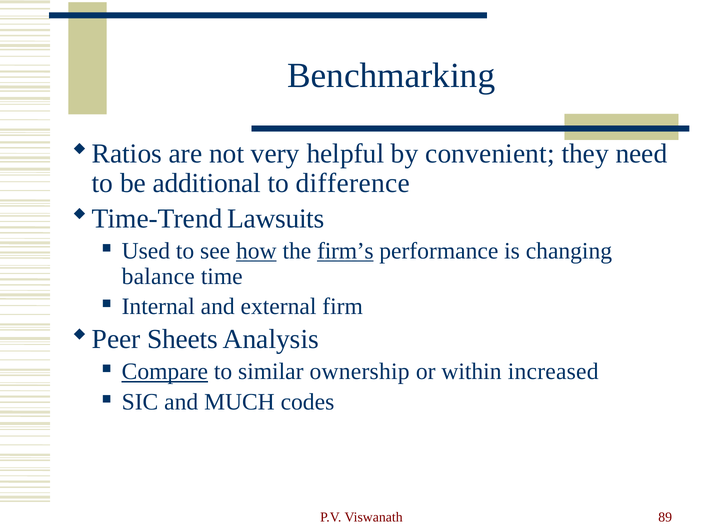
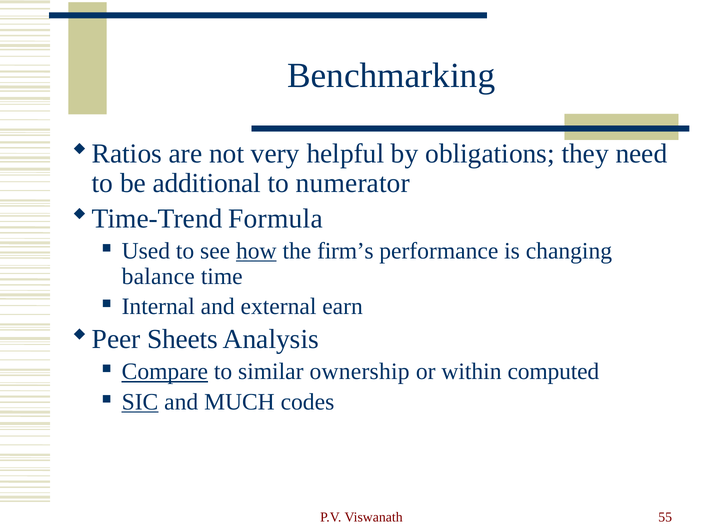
convenient: convenient -> obligations (490, 154)
difference: difference -> numerator (353, 183)
Lawsuits: Lawsuits -> Formula (276, 219)
firm’s underline: present -> none (345, 251)
firm: firm -> earn (343, 307)
increased: increased -> computed (553, 372)
SIC underline: none -> present (140, 402)
89: 89 -> 55 (665, 518)
